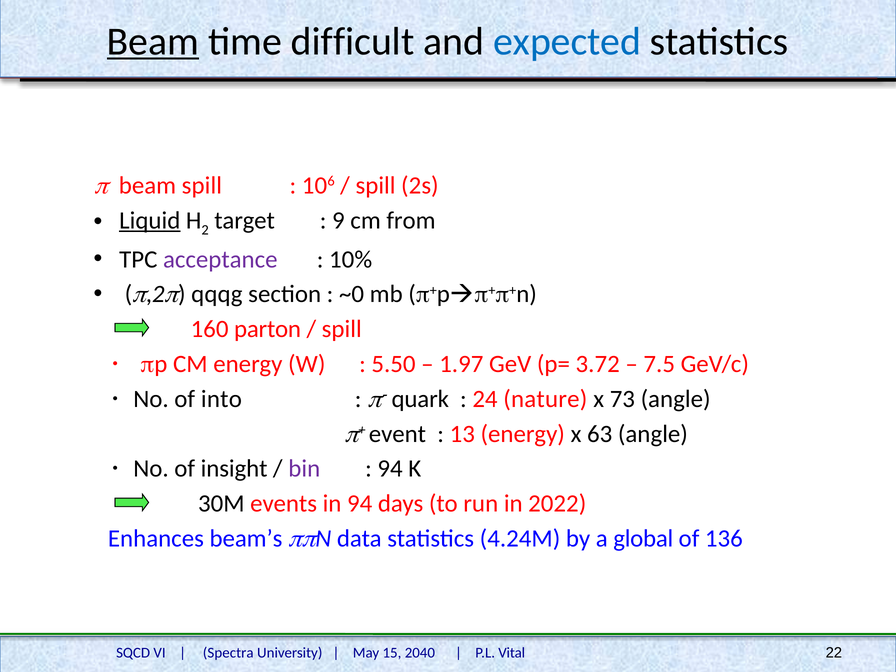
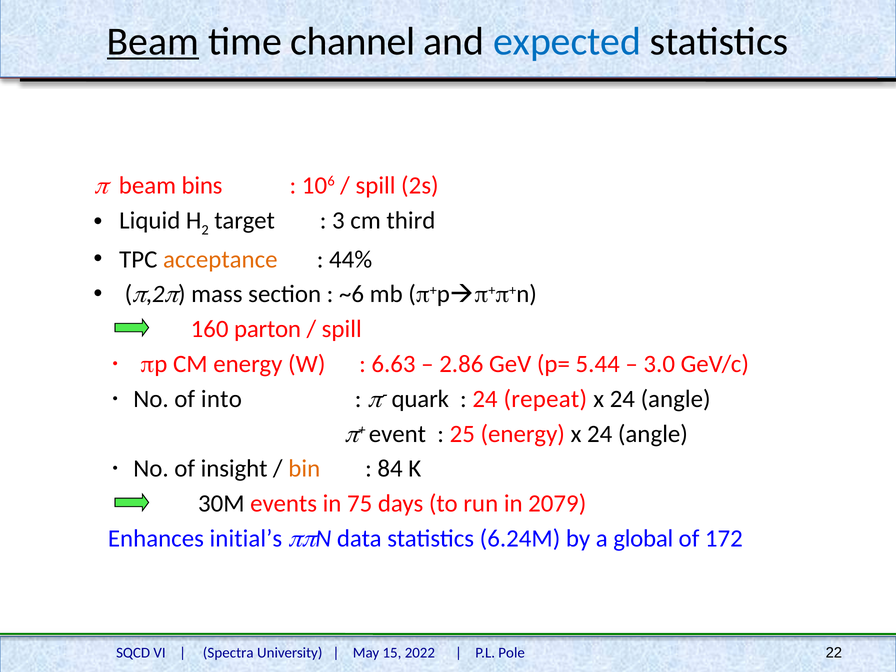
difficult: difficult -> channel (353, 41)
beam spill: spill -> bins (202, 185)
Liquid underline: present -> none (150, 220)
9: 9 -> 3 (338, 220)
from: from -> third (411, 220)
acceptance colour: purple -> orange (220, 259)
10%: 10% -> 44% (351, 259)
qqqg: qqqg -> mass (217, 294)
~0: ~0 -> ~6 (352, 294)
5.50: 5.50 -> 6.63 (393, 364)
1.97: 1.97 -> 2.86 (461, 364)
3.72: 3.72 -> 5.44 (598, 364)
7.5: 7.5 -> 3.0 (659, 364)
nature: nature -> repeat (545, 399)
73: 73 -> 24 (622, 399)
13: 13 -> 25 (462, 434)
energy x 63: 63 -> 24 (600, 434)
bin colour: purple -> orange (304, 469)
94: 94 -> 84 (390, 469)
in 94: 94 -> 75 (360, 504)
2022: 2022 -> 2079 (557, 504)
beam’s: beam’s -> initial’s (246, 538)
4.24M: 4.24M -> 6.24M (520, 538)
136: 136 -> 172 (724, 538)
2040: 2040 -> 2022 (420, 653)
Vital: Vital -> Pole (512, 653)
